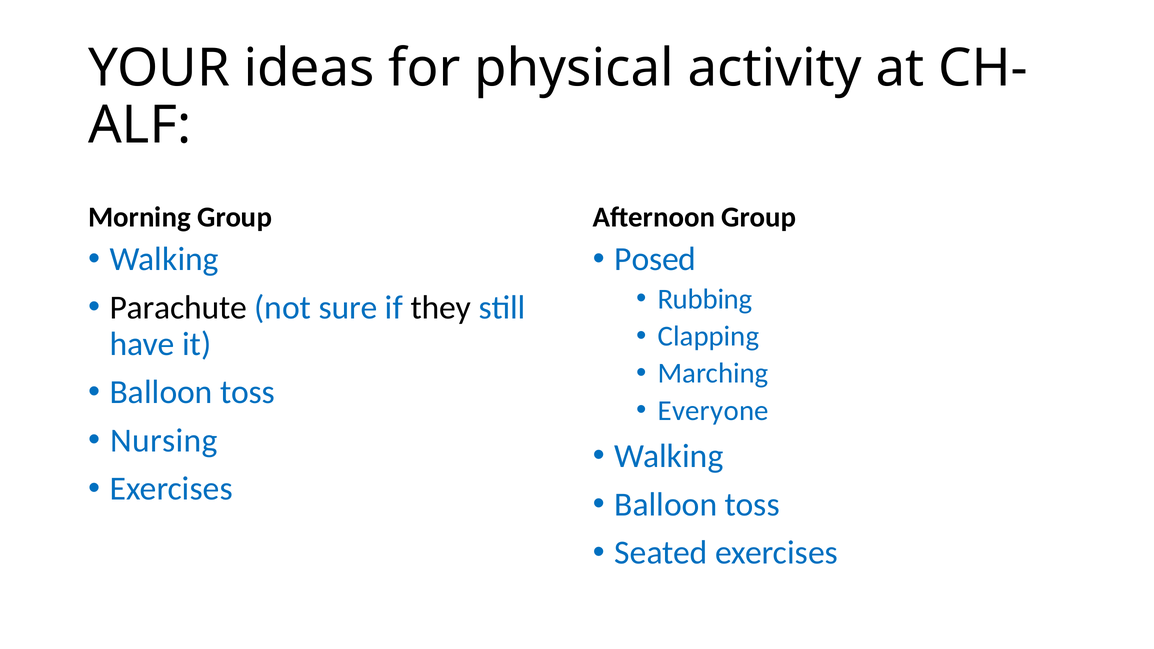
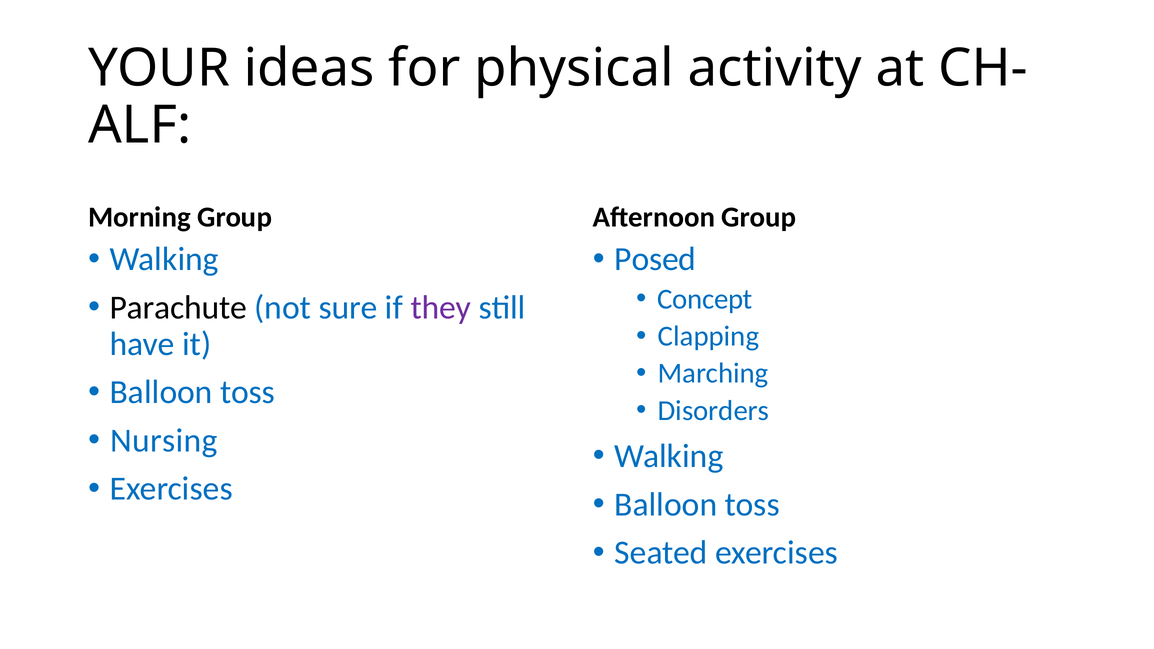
Rubbing: Rubbing -> Concept (705, 299)
they colour: black -> purple (441, 308)
Everyone: Everyone -> Disorders (713, 411)
